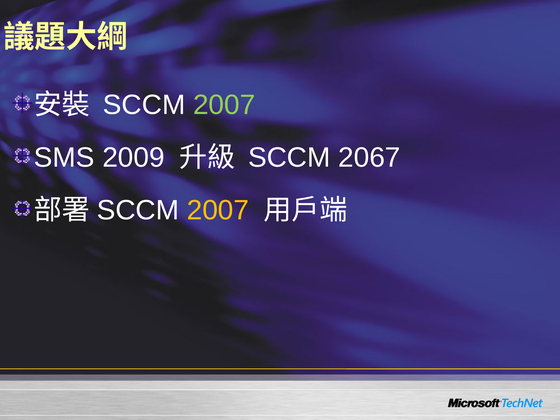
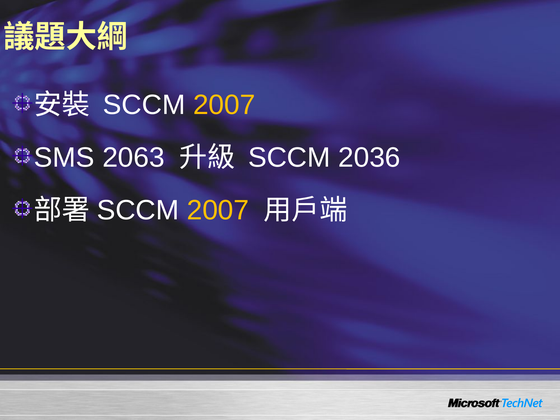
2007 colour: light green -> yellow (224, 105)
2009: 2009 -> 2063 (133, 158)
2067: 2067 -> 2036 (369, 158)
